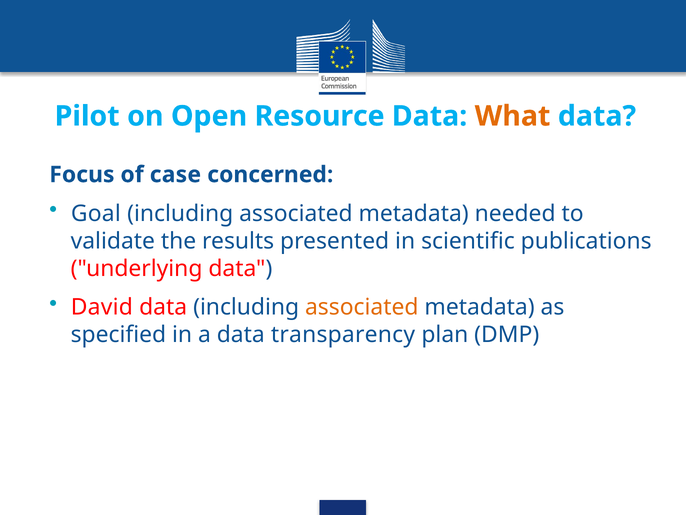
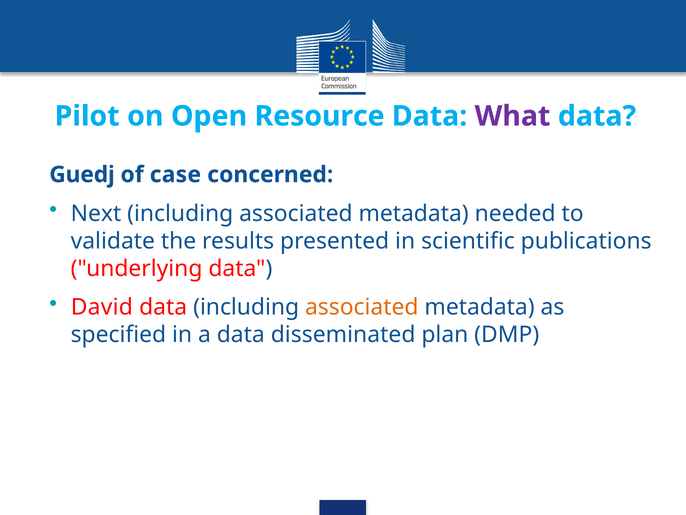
What colour: orange -> purple (513, 116)
Focus: Focus -> Guedj (82, 174)
Goal: Goal -> Next (96, 213)
transparency: transparency -> disseminated (343, 335)
